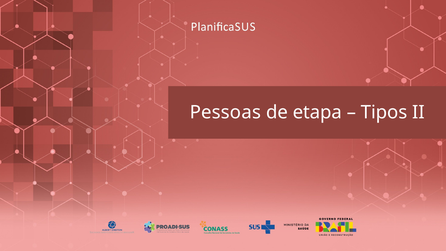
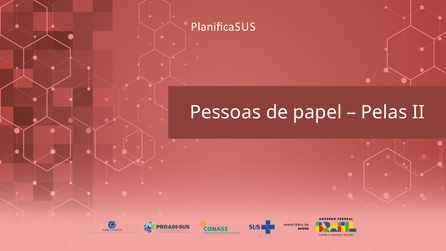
etapa: etapa -> papel (317, 112)
Tipos: Tipos -> Pelas (384, 112)
